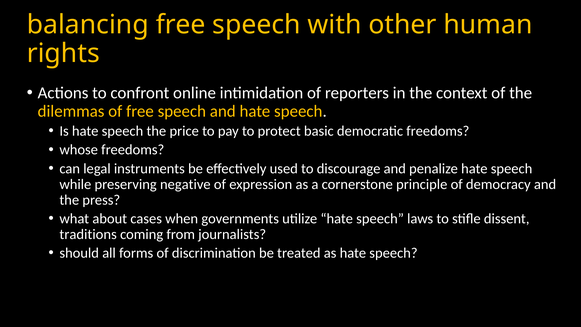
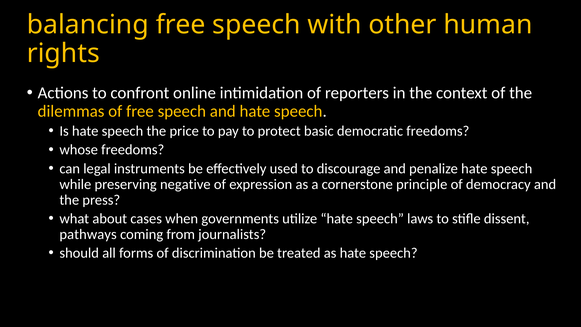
traditions: traditions -> pathways (88, 234)
